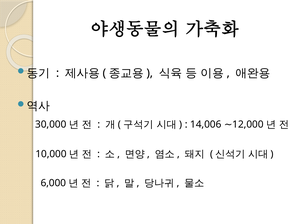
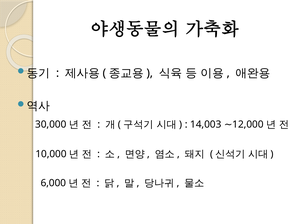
14,006: 14,006 -> 14,003 (206, 125)
